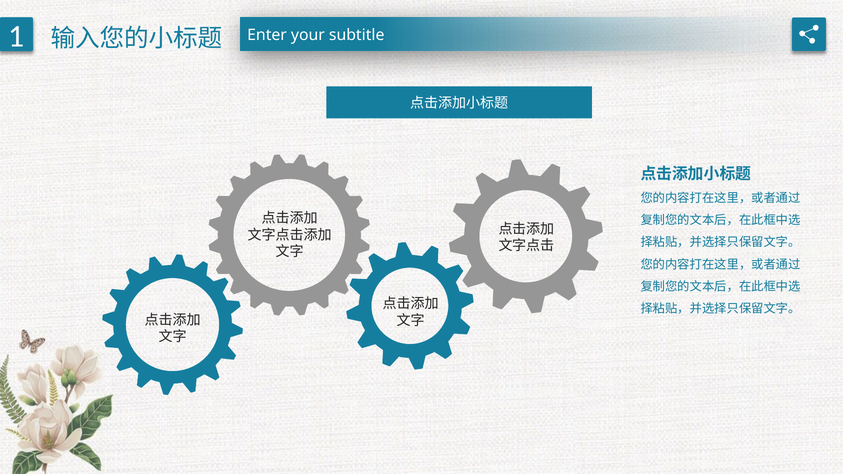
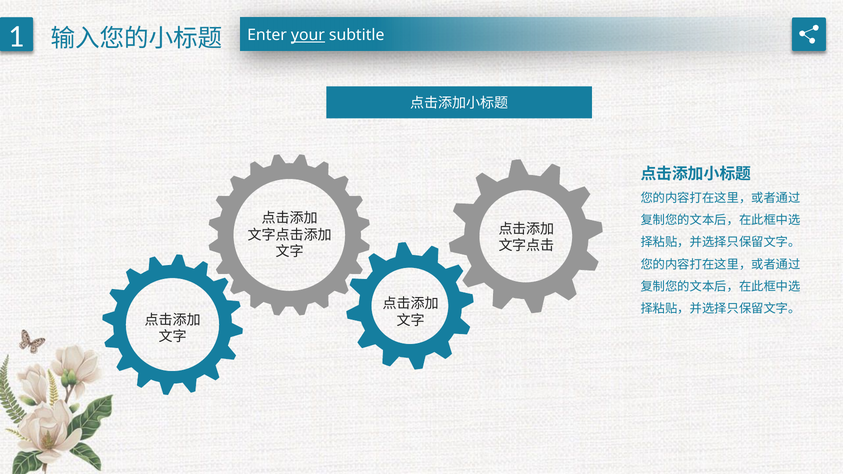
your underline: none -> present (308, 35)
